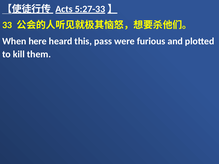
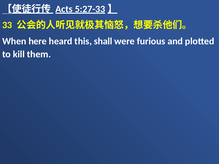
pass: pass -> shall (103, 41)
